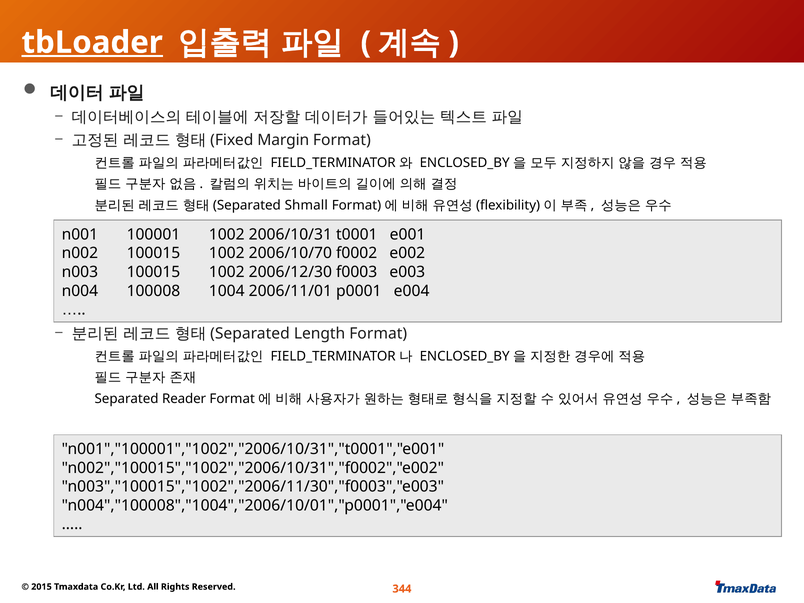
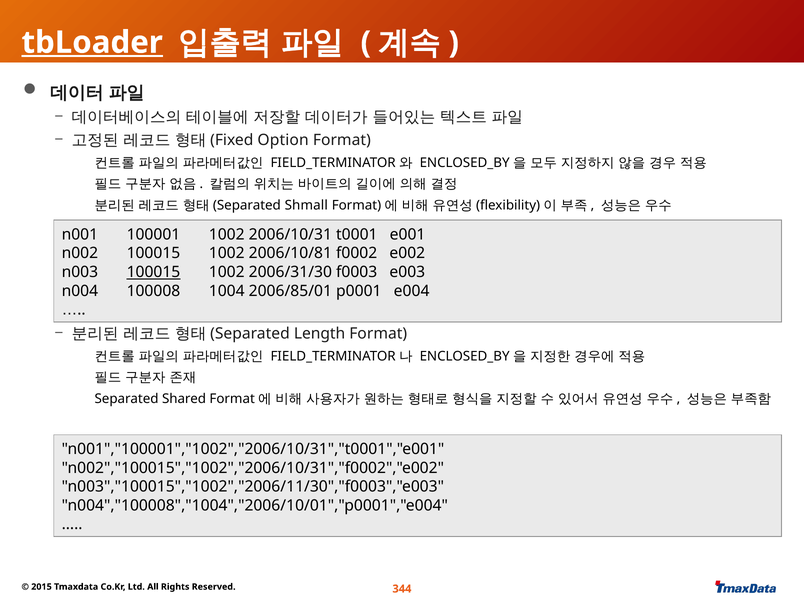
Margin: Margin -> Option (283, 140)
2006/10/70: 2006/10/70 -> 2006/10/81 (290, 253)
100015 underline: none -> present (153, 272)
2006/12/30: 2006/12/30 -> 2006/31/30 (290, 272)
2006/11/01: 2006/11/01 -> 2006/85/01 (290, 291)
Reader: Reader -> Shared (184, 399)
